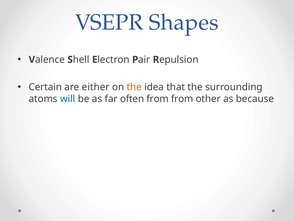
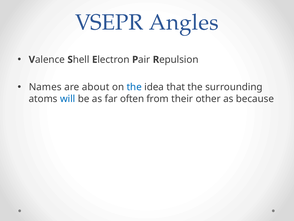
Shapes: Shapes -> Angles (184, 22)
Certain: Certain -> Names (45, 87)
either: either -> about (96, 87)
the colour: orange -> blue (134, 87)
from from: from -> their (182, 99)
